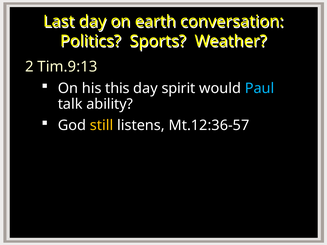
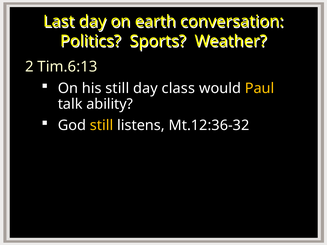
Tim.9:13: Tim.9:13 -> Tim.6:13 (67, 67)
his this: this -> still (117, 88)
spirit: spirit -> class (178, 88)
Paul colour: light blue -> yellow (260, 88)
Mt.12:36-57: Mt.12:36-57 -> Mt.12:36-32 (209, 126)
